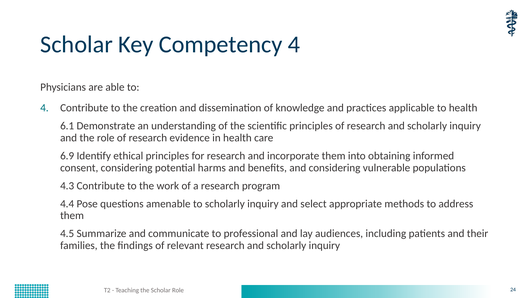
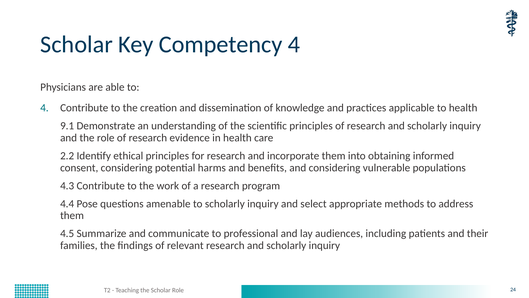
6.1: 6.1 -> 9.1 (67, 126)
6.9: 6.9 -> 2.2 (67, 156)
